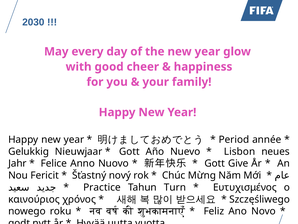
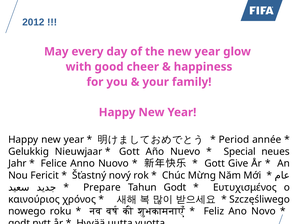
2030: 2030 -> 2012 (33, 22)
Lisbon: Lisbon -> Special (240, 151)
Practice: Practice -> Prepare (102, 187)
Tahun Turn: Turn -> Godt (175, 187)
